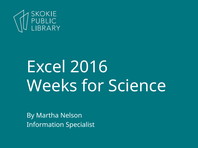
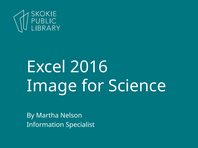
Weeks: Weeks -> Image (52, 86)
